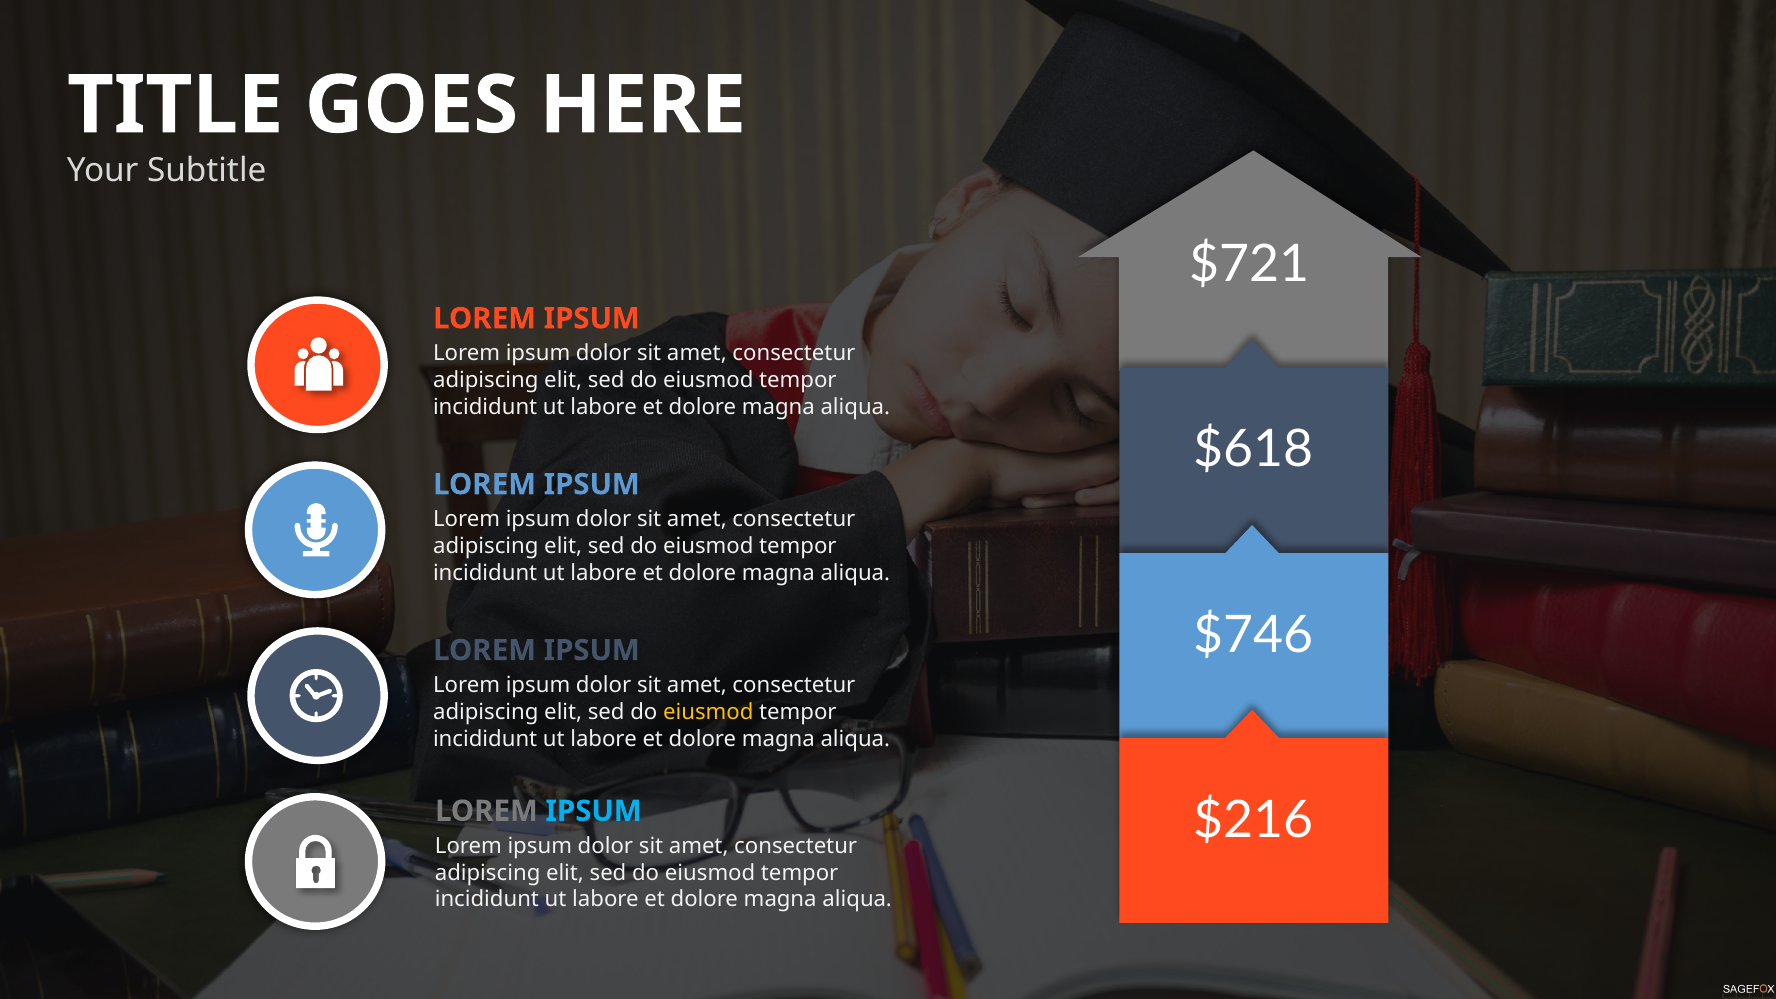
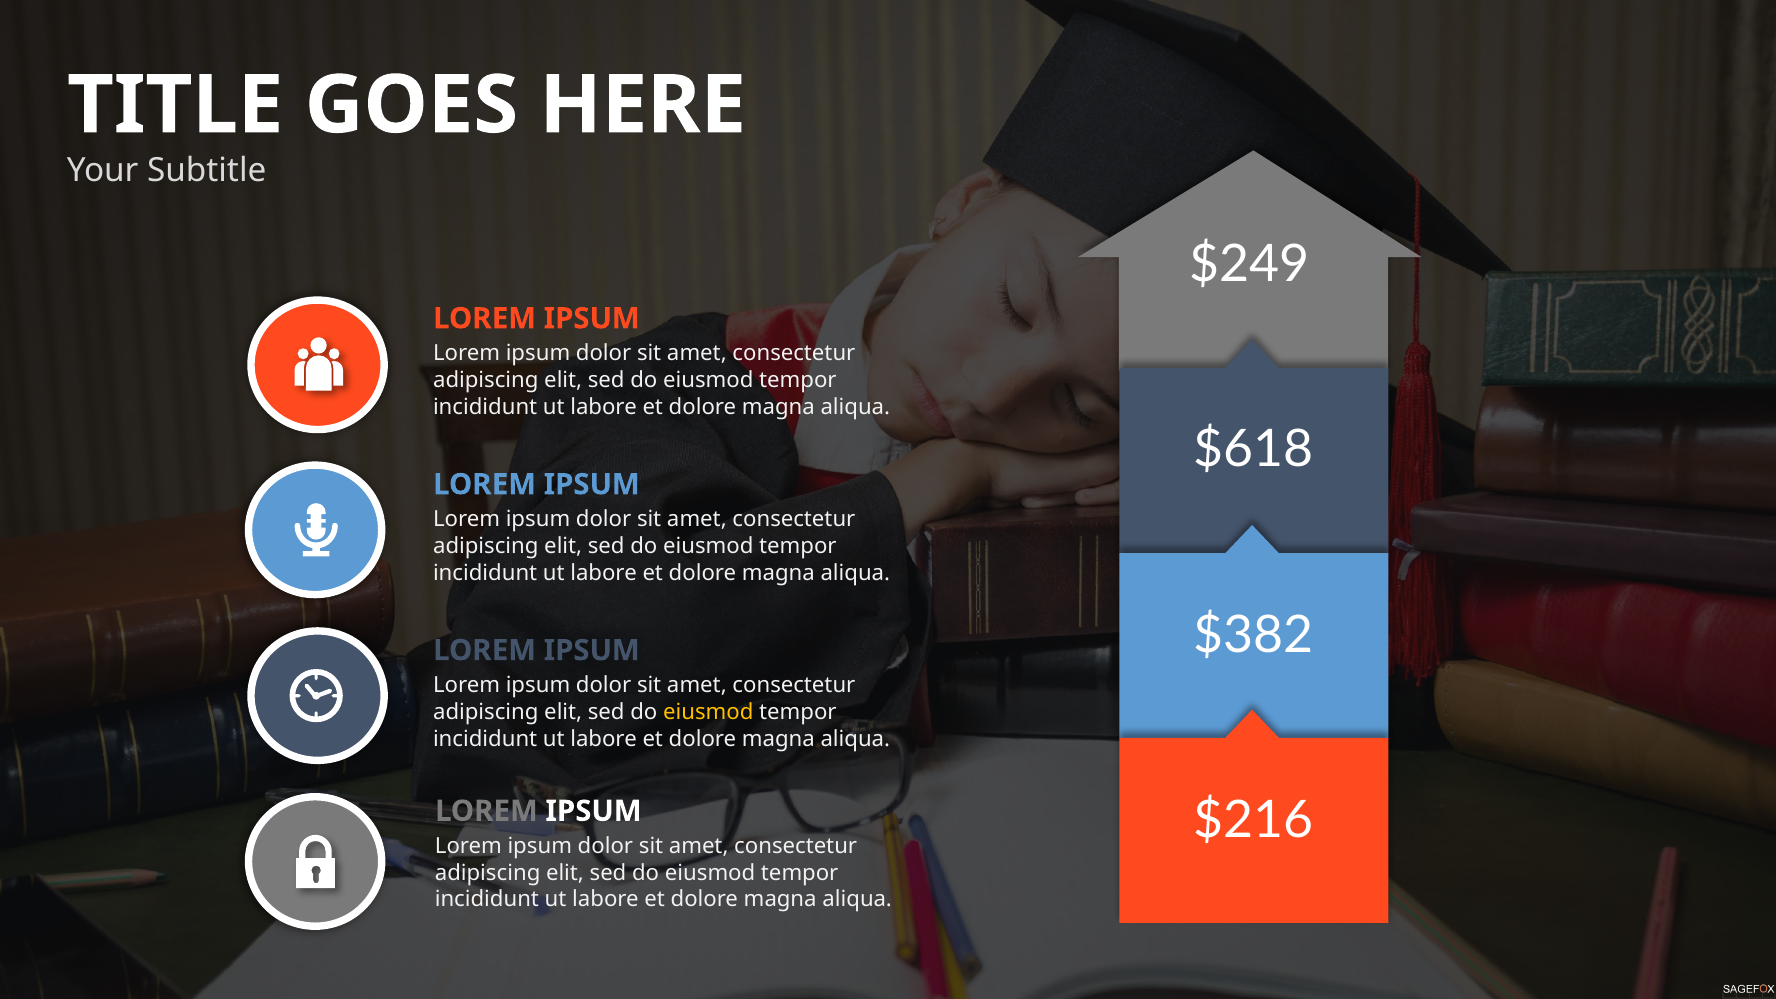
$721: $721 -> $249 (1250, 264)
$746: $746 -> $382 (1254, 635)
IPSUM colour: light blue -> white (594, 811)
